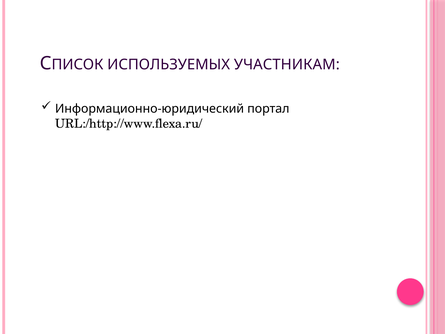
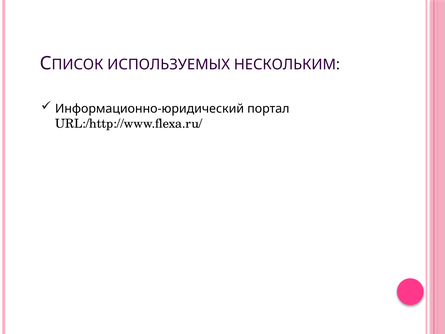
УЧАСТНИКАМ: УЧАСТНИКАМ -> НЕСКОЛЬКИМ (287, 65)
